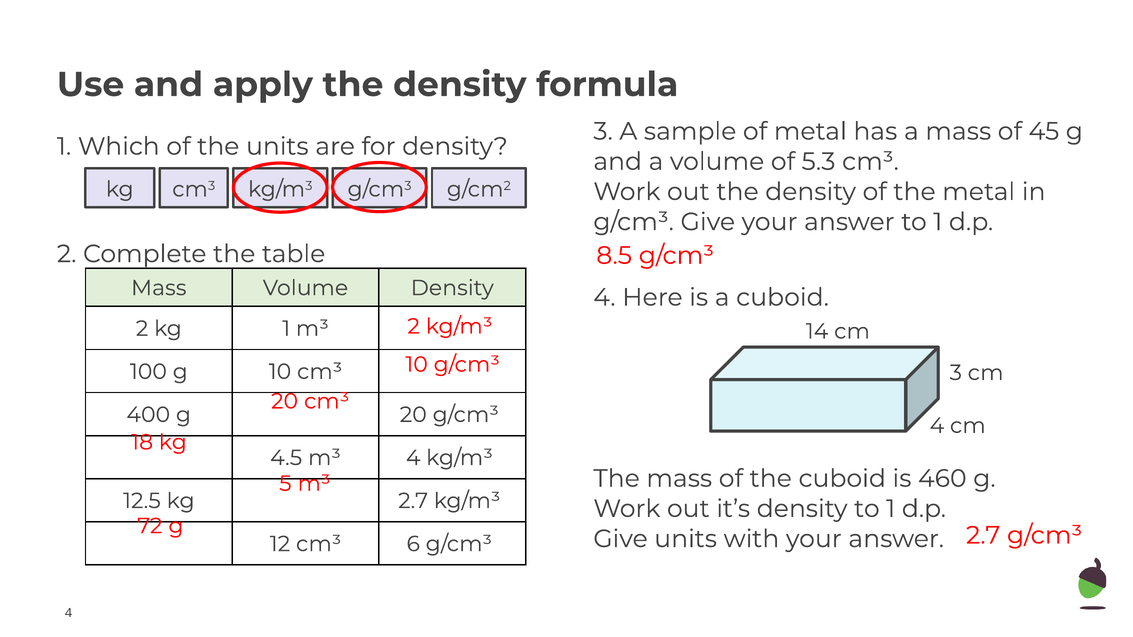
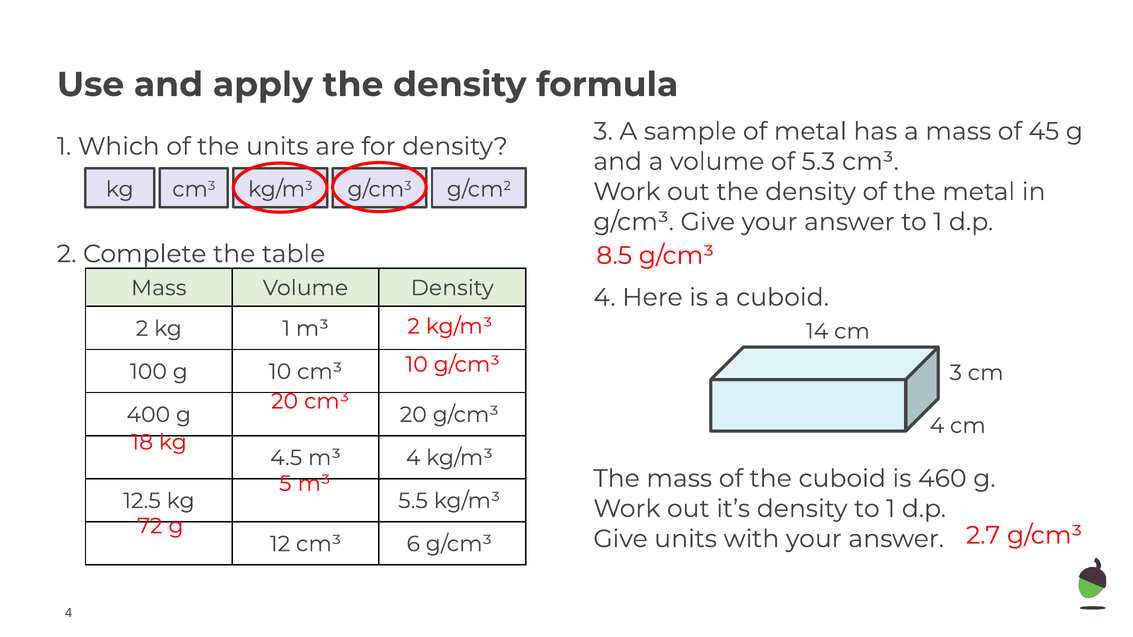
kg 2.7: 2.7 -> 5.5 (413, 501)
